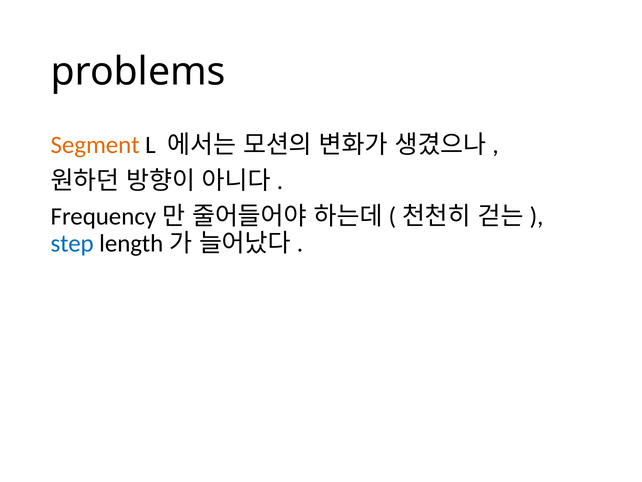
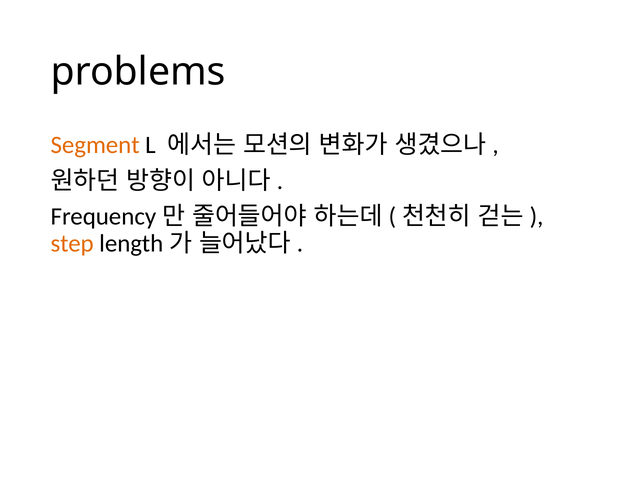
step colour: blue -> orange (72, 243)
